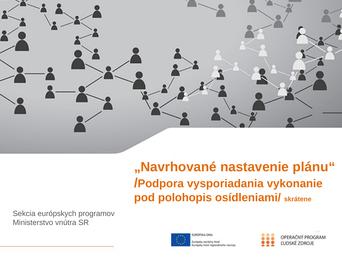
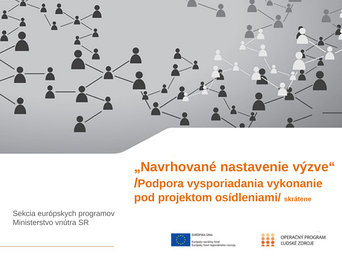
plánu“: plánu“ -> výzve“ (314, 167)
polohopis: polohopis -> projektom (185, 197)
